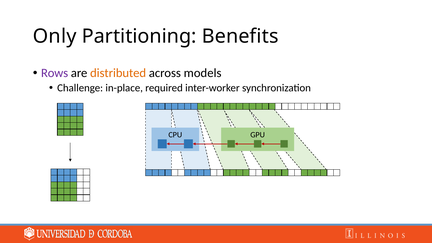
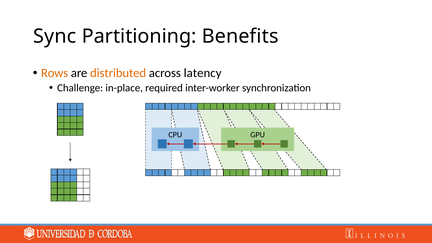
Only: Only -> Sync (55, 36)
Rows colour: purple -> orange (55, 73)
models: models -> latency (203, 73)
